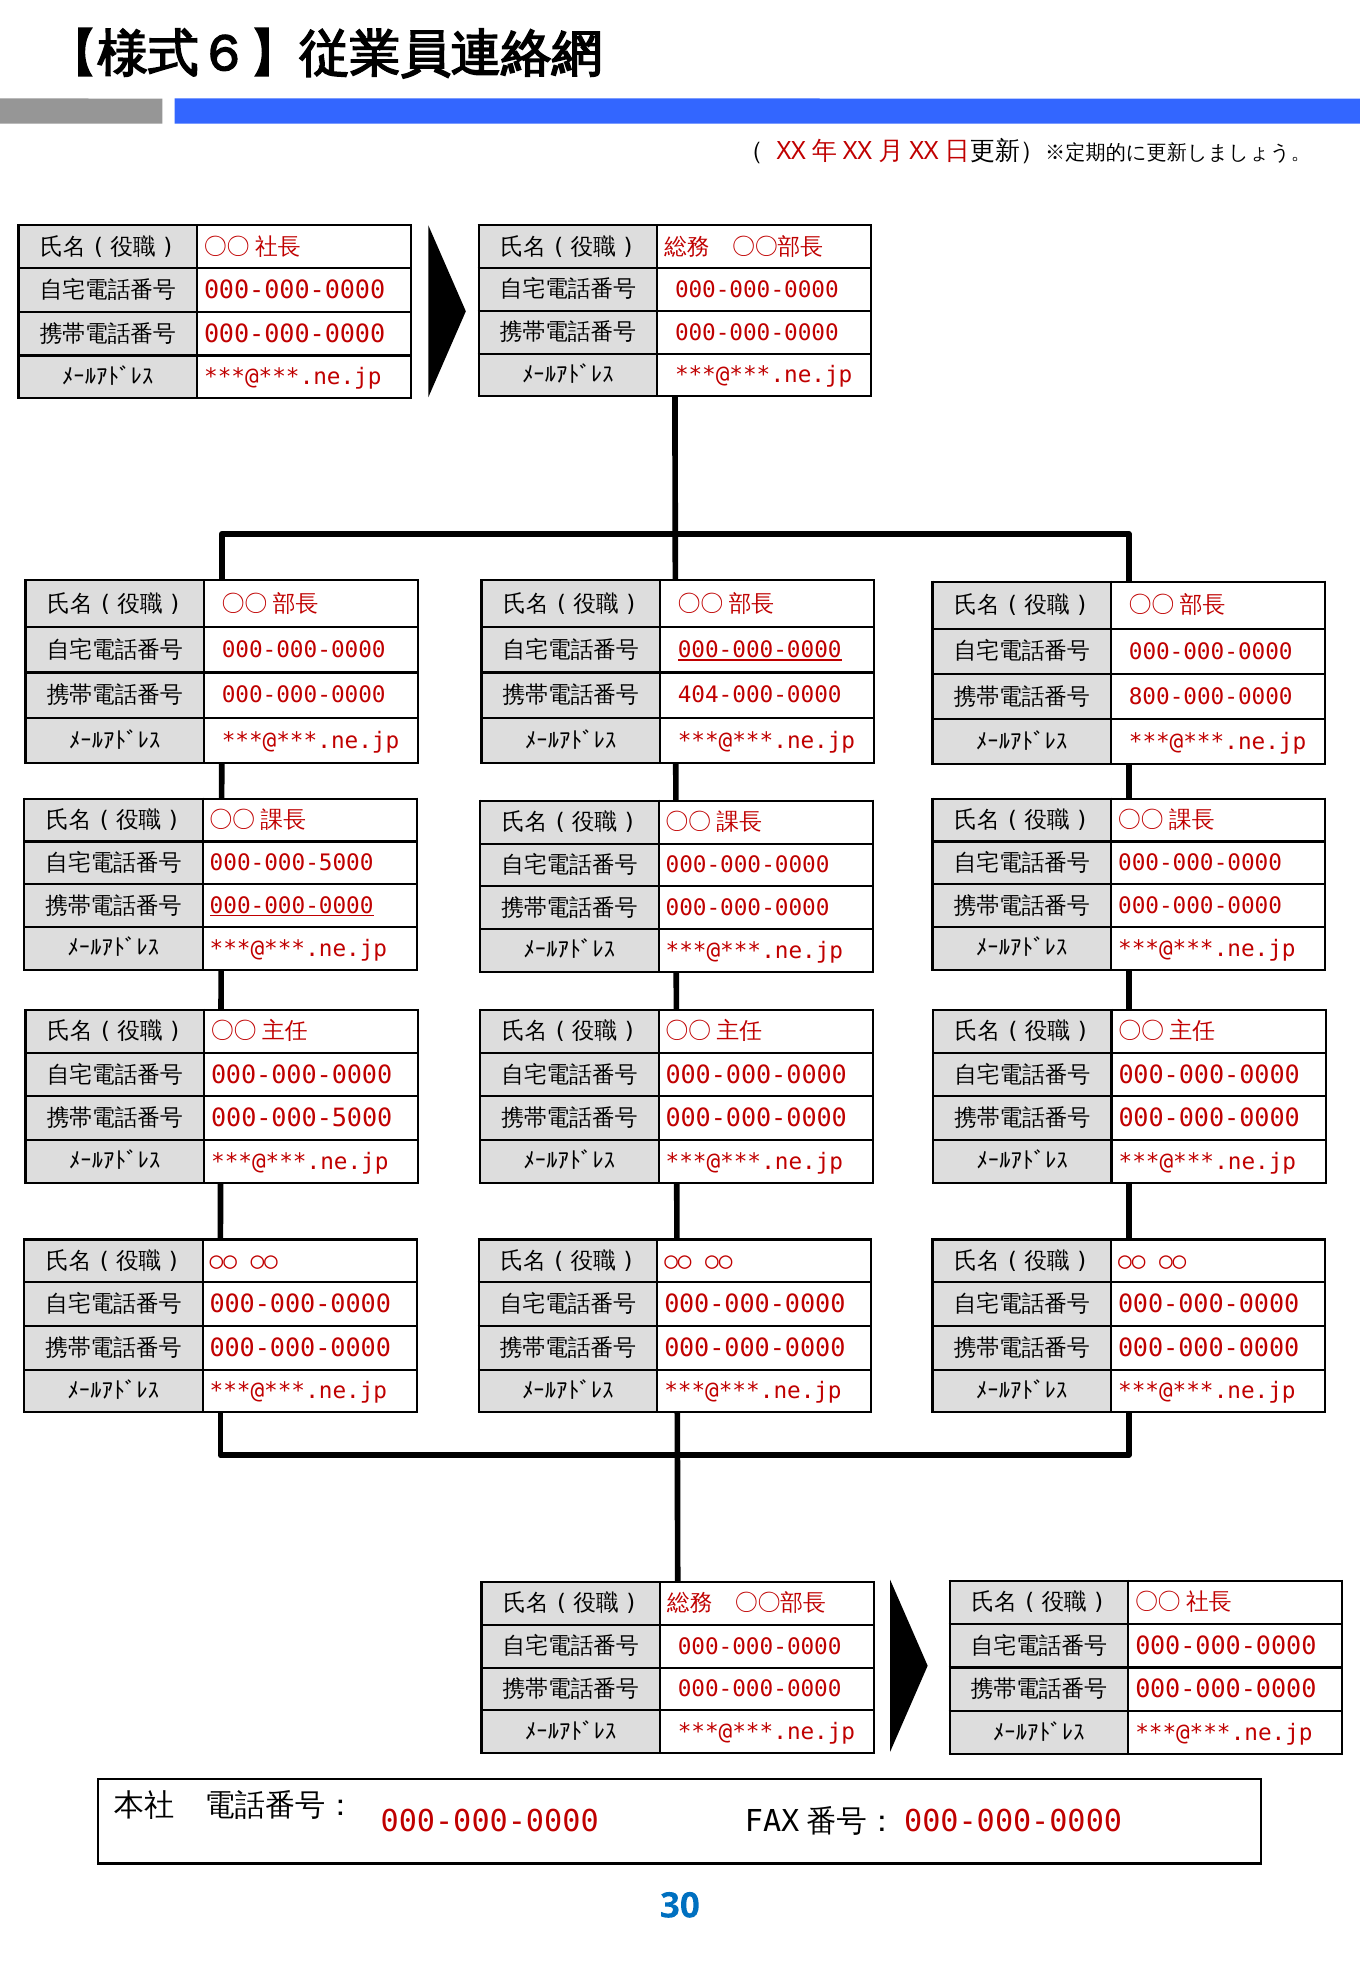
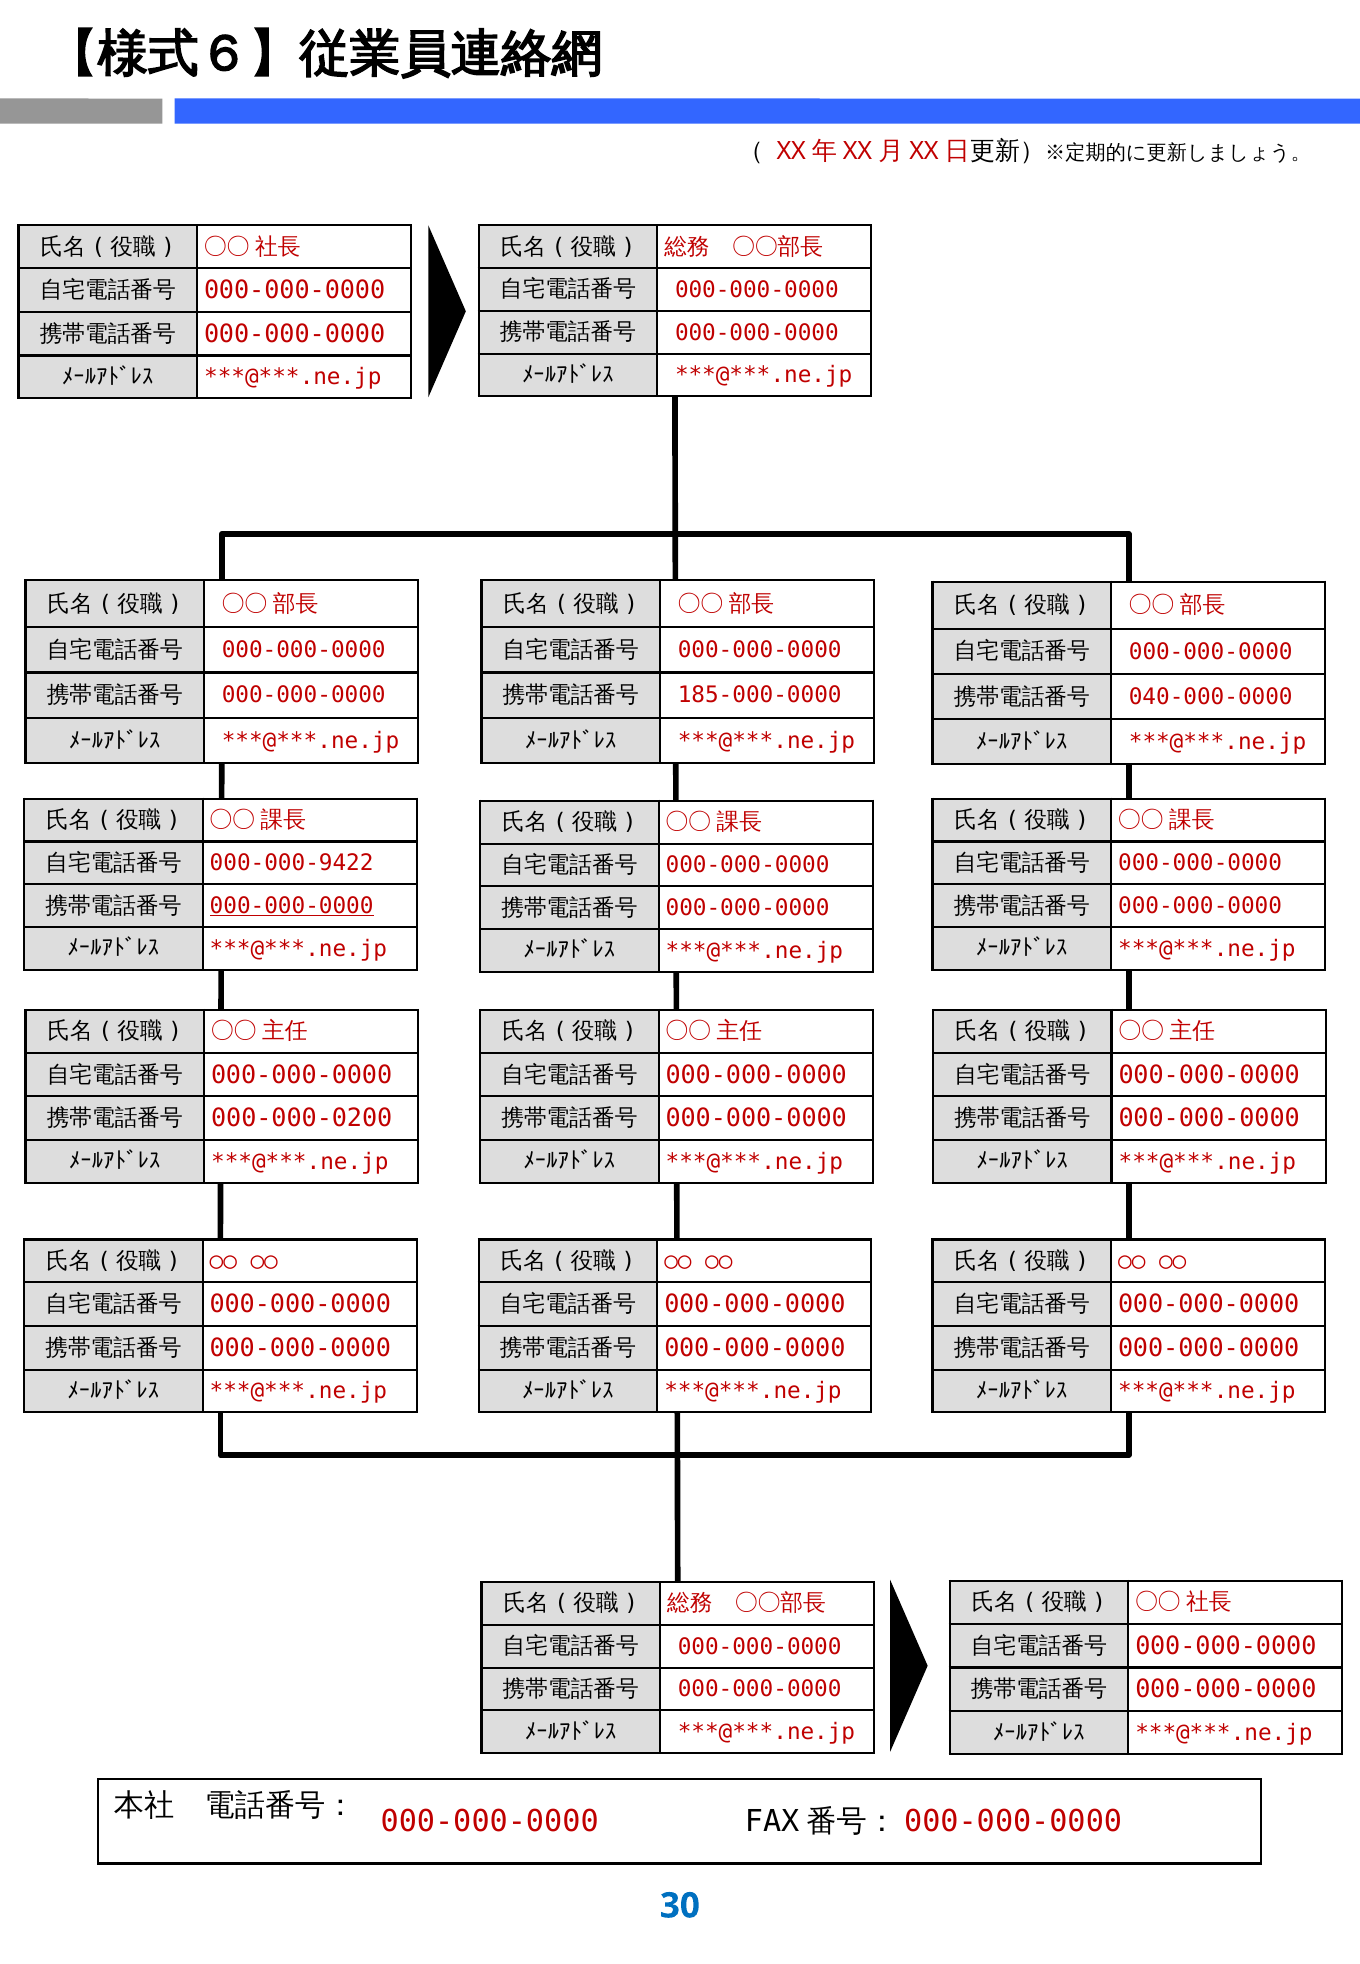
000-000-0000 underline: present -> none (760, 650)
404-000-0000: 404-000-0000 -> 185-000-0000 (760, 696)
800-000-0000: 800-000-0000 -> 040-000-0000 (1211, 697)
000-000-5000: 000-000-5000 -> 000-000-9422 (292, 863)
000-000-5000: 000-000-5000 -> 000-000-0200 (302, 1119)
